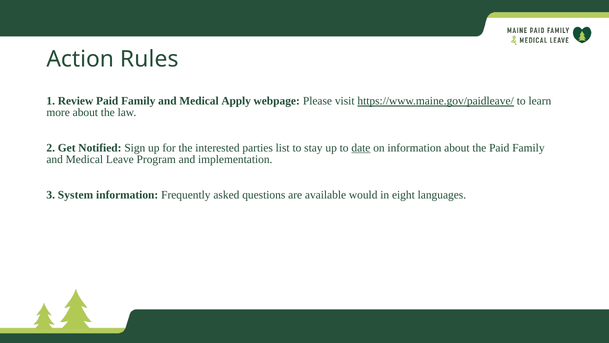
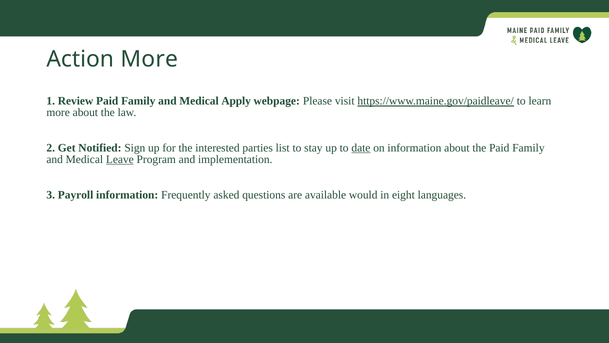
Action Rules: Rules -> More (149, 59)
Leave underline: none -> present (120, 159)
System: System -> Payroll (76, 195)
